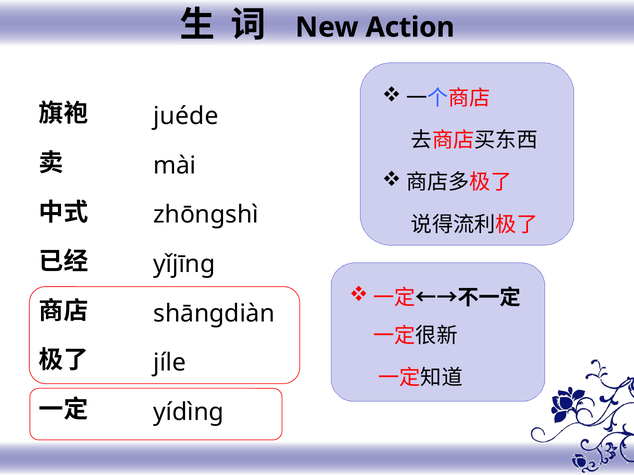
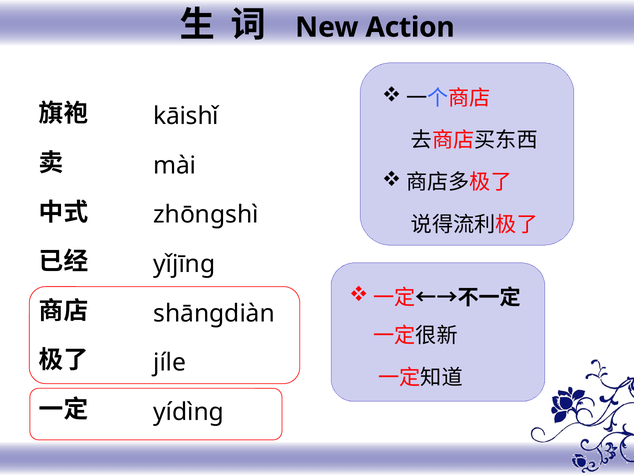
juéde: juéde -> kāishǐ (186, 116)
